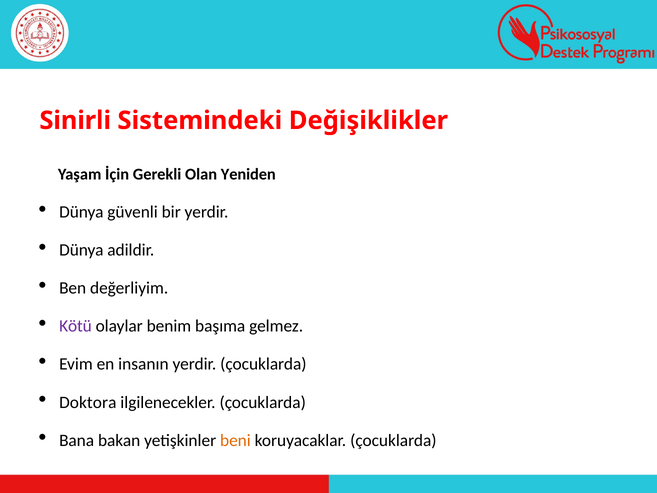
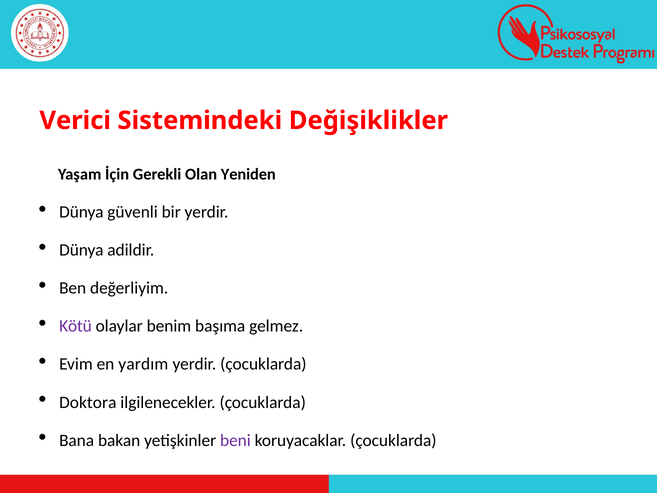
Sinirli: Sinirli -> Verici (75, 120)
insanın: insanın -> yardım (143, 364)
beni colour: orange -> purple (235, 440)
